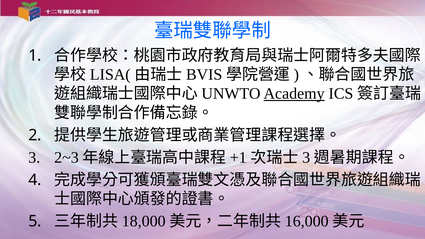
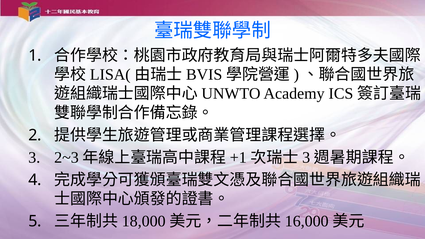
Academy underline: present -> none (294, 94)
